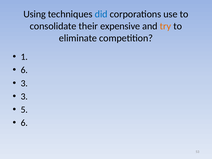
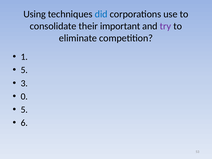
expensive: expensive -> important (120, 26)
try colour: orange -> purple (165, 26)
6: 6 -> 5 (24, 70)
3: 3 -> 0 (24, 96)
